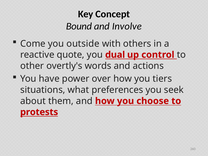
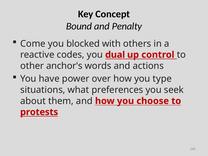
Involve: Involve -> Penalty (127, 26)
outside: outside -> blocked (83, 44)
quote: quote -> codes (71, 55)
overtly's: overtly's -> anchor's (64, 66)
tiers: tiers -> type (162, 79)
